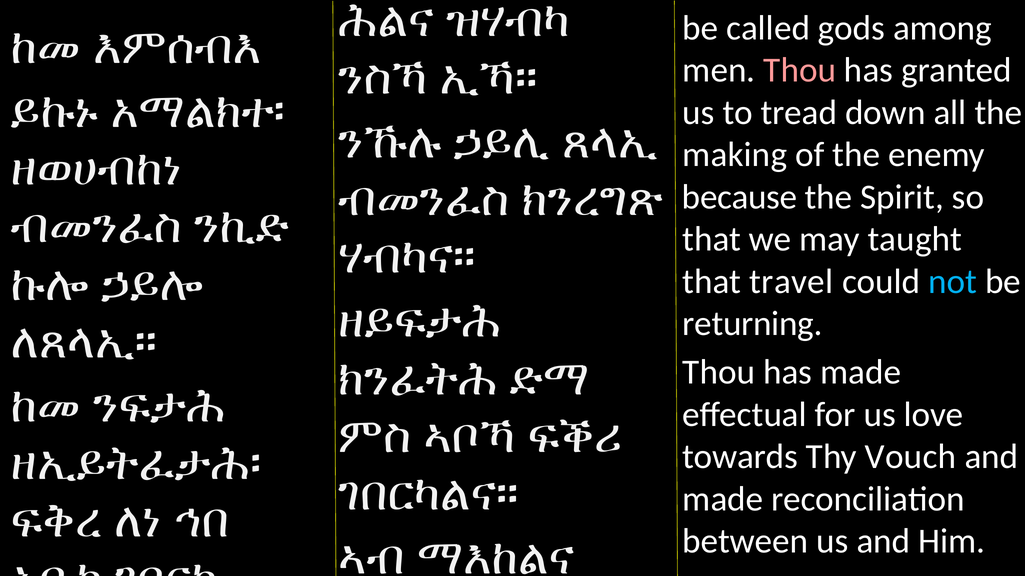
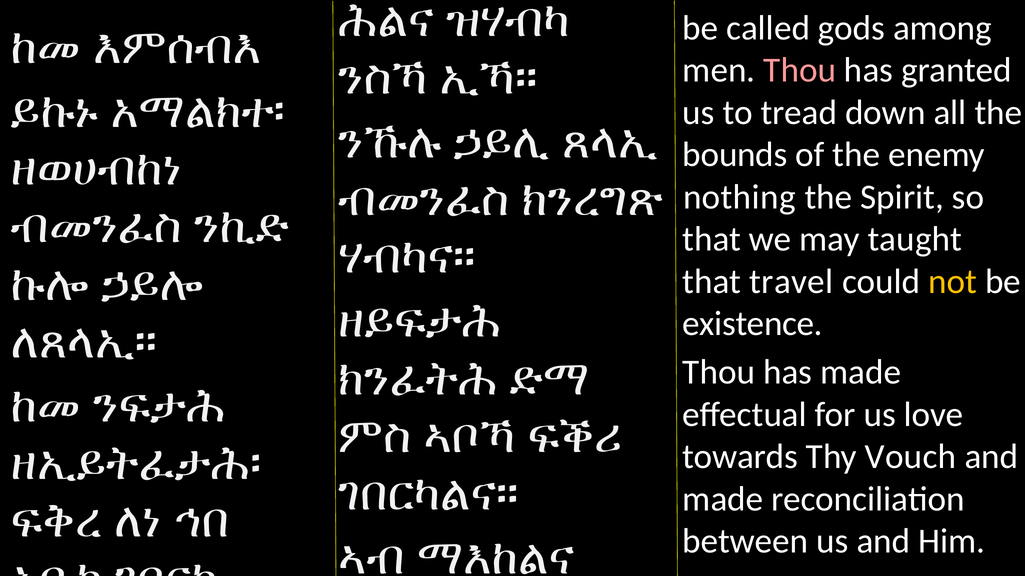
making: making -> bounds (735, 155)
because: because -> nothing (739, 197)
not colour: light blue -> yellow (953, 282)
returning: returning -> existence (753, 324)
